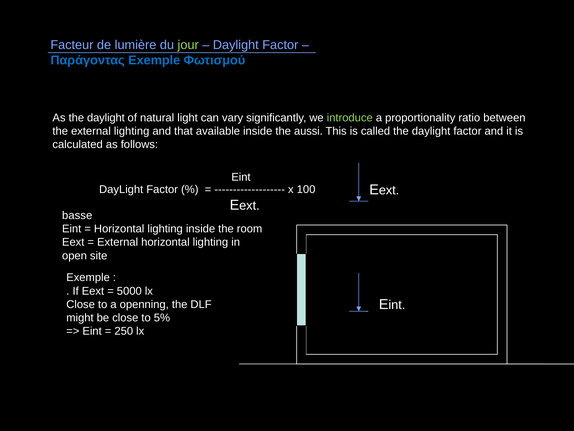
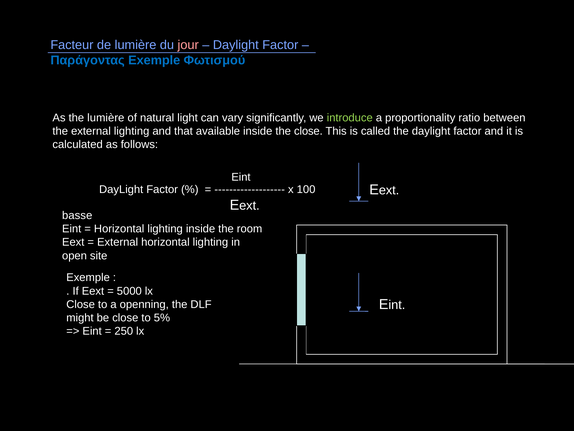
jour colour: light green -> pink (188, 45)
As the daylight: daylight -> lumière (106, 118)
the aussi: aussi -> close (308, 131)
